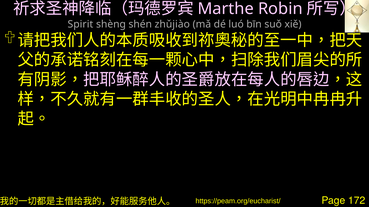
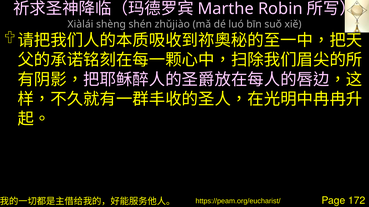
Spirit: Spirit -> Xiàlái (80, 24)
